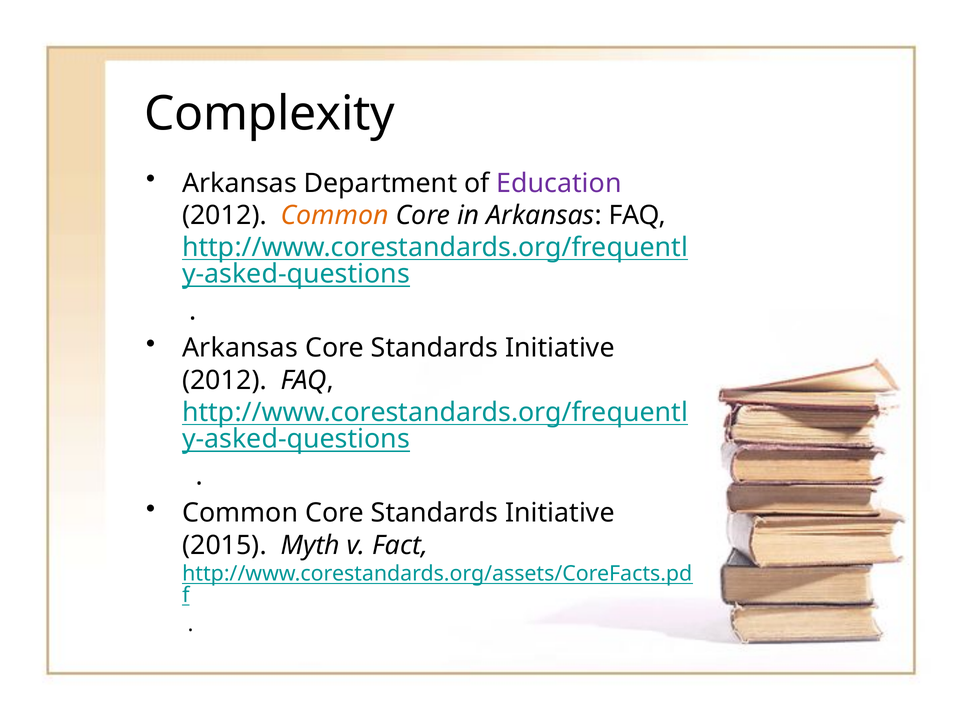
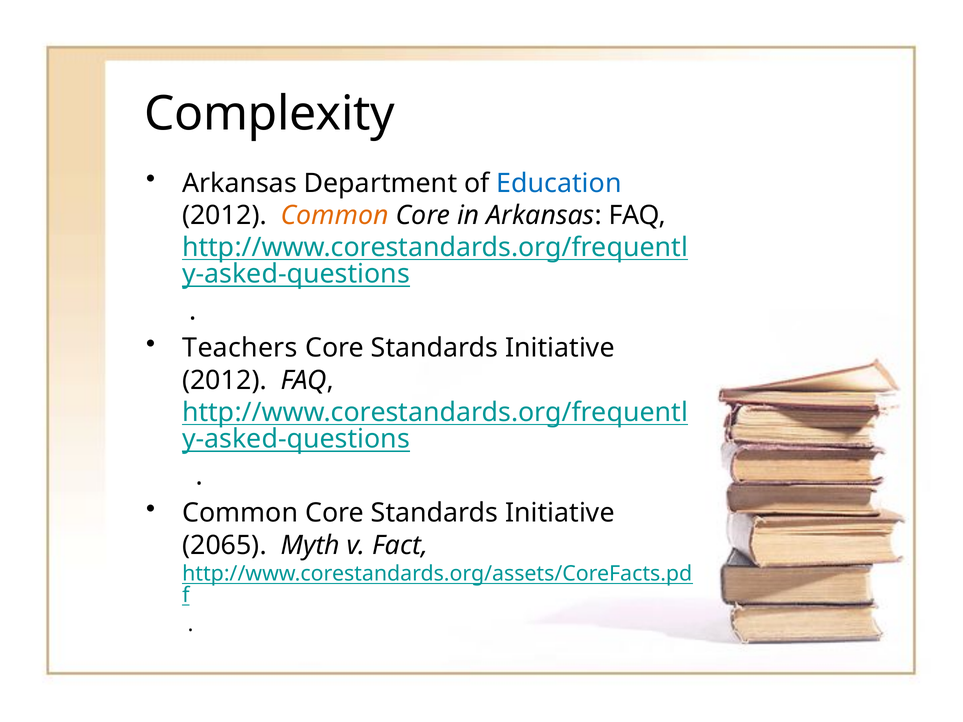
Education colour: purple -> blue (559, 183)
Arkansas: Arkansas -> Teachers (240, 348)
2015: 2015 -> 2065 (224, 545)
